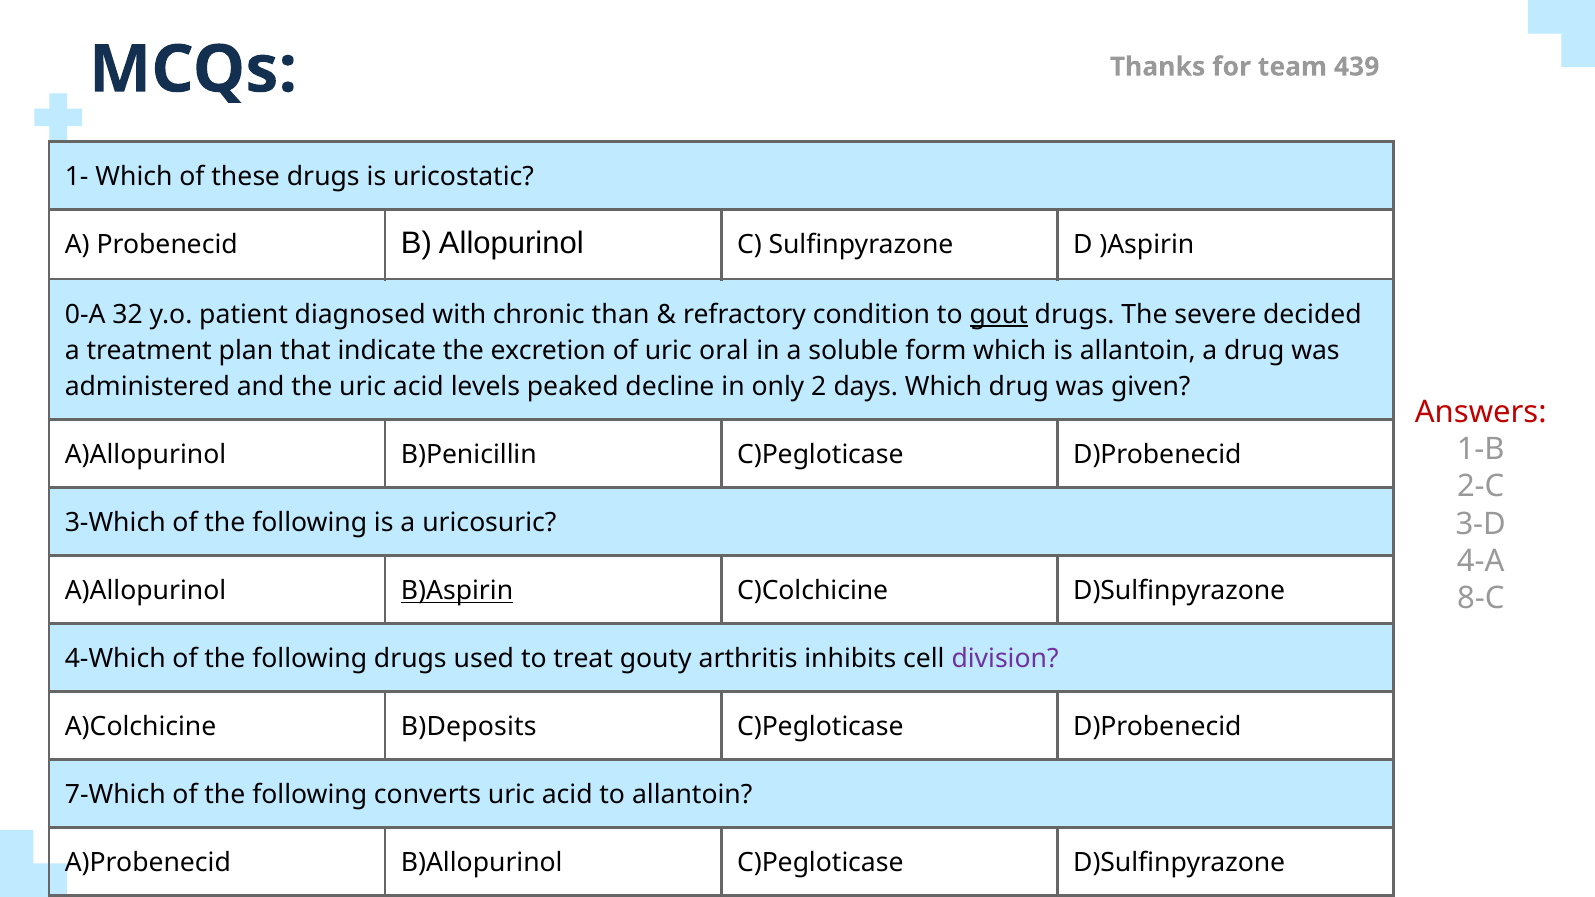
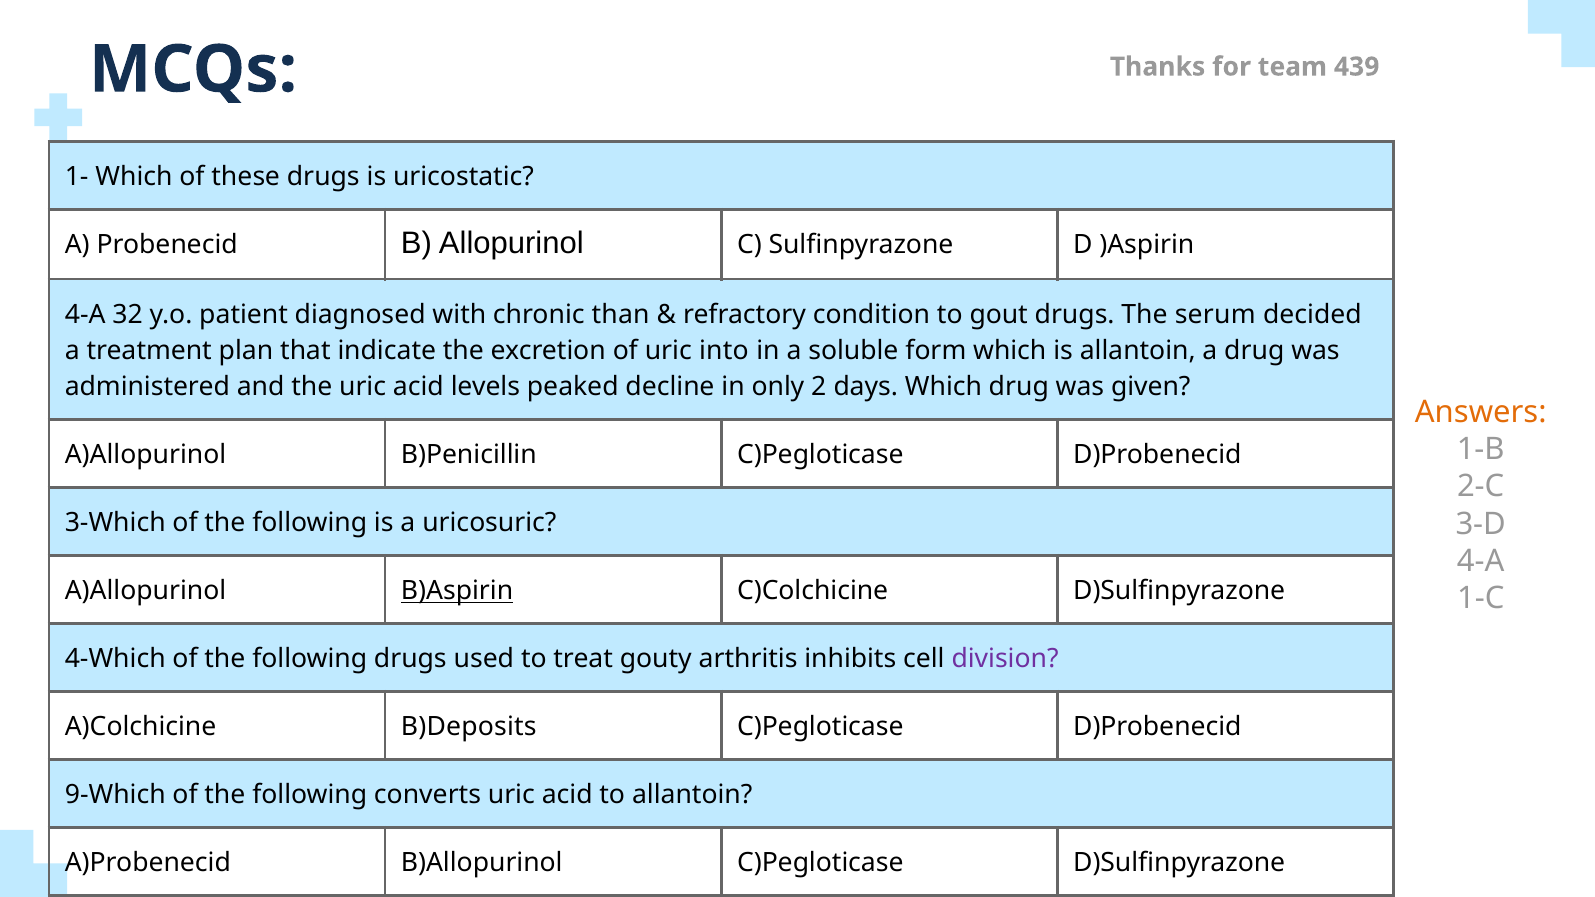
0-A: 0-A -> 4-A (85, 315)
gout underline: present -> none (999, 315)
severe: severe -> serum (1215, 315)
oral: oral -> into (724, 351)
Answers colour: red -> orange (1481, 412)
8-C: 8-C -> 1-C (1481, 598)
7-Which: 7-Which -> 9-Which (115, 795)
